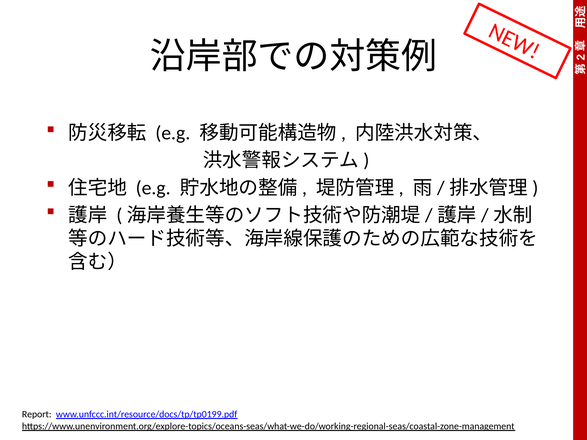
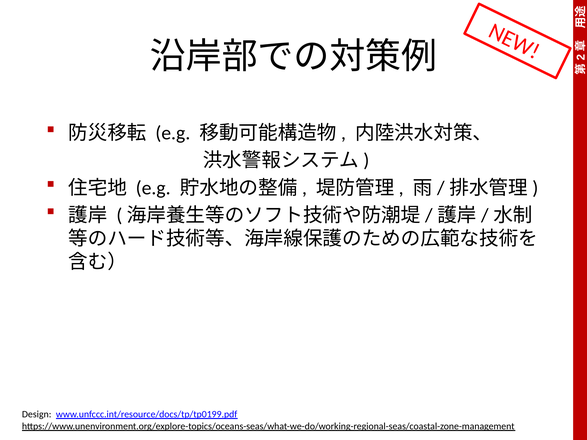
Report: Report -> Design (37, 414)
